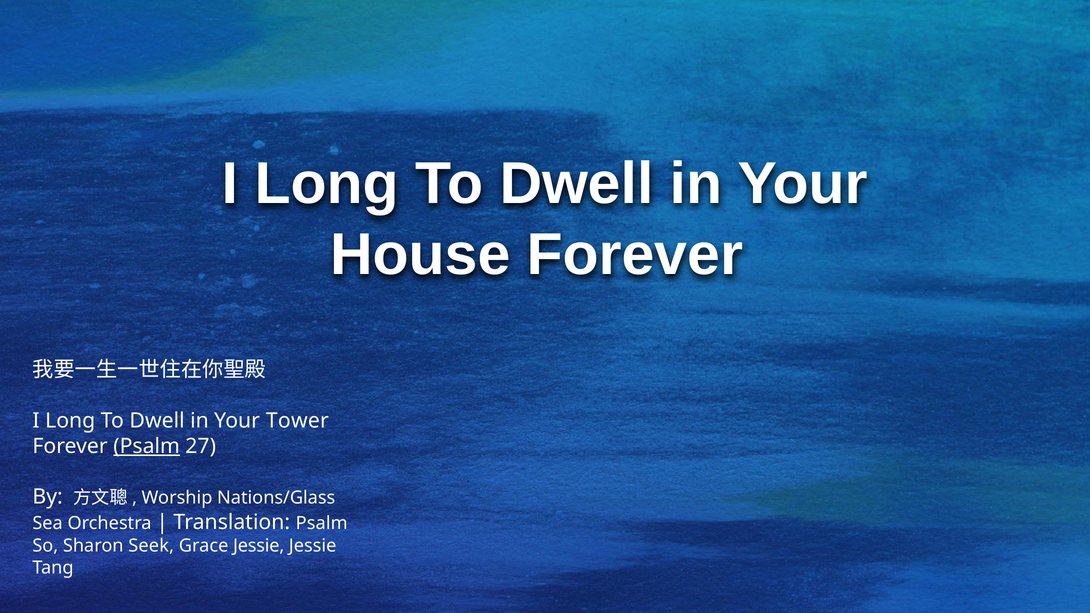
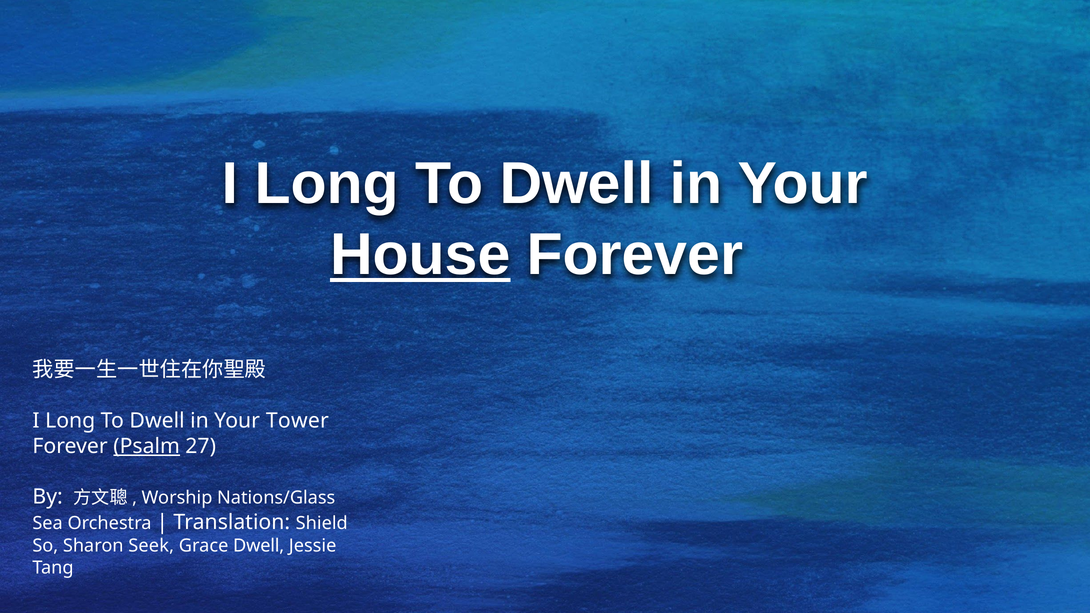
House underline: none -> present (420, 255)
Translation Psalm: Psalm -> Shield (322, 524)
Grace Jessie: Jessie -> Dwell (259, 546)
